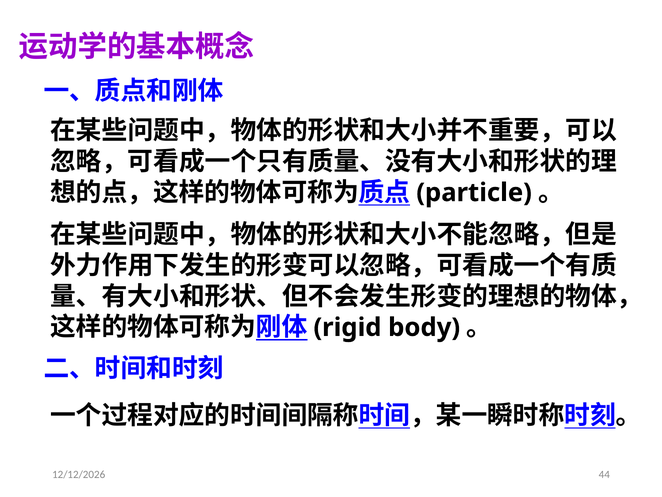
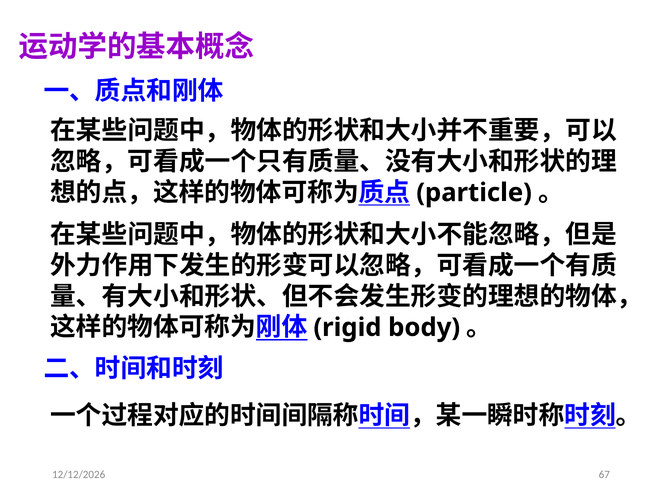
44: 44 -> 67 (604, 474)
